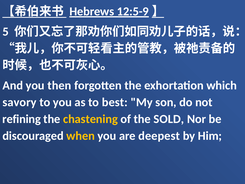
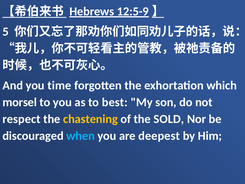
then: then -> time (59, 85)
savory: savory -> morsel (20, 102)
refining: refining -> respect (22, 119)
when colour: yellow -> light blue (81, 136)
